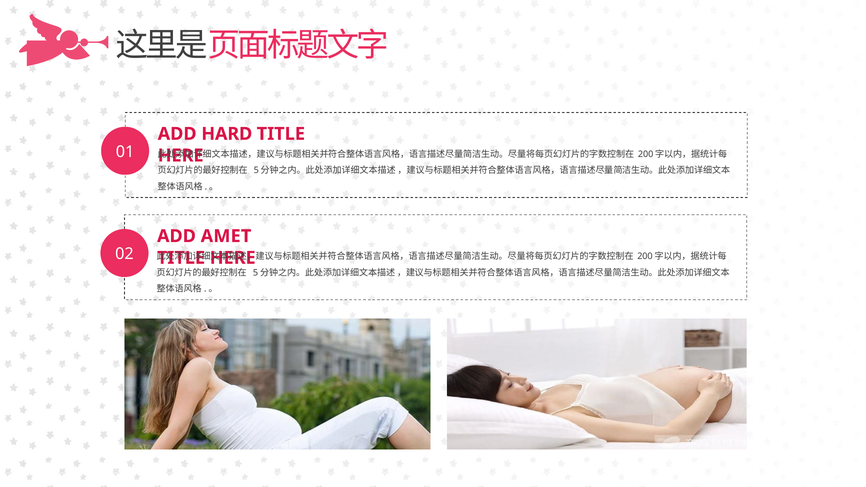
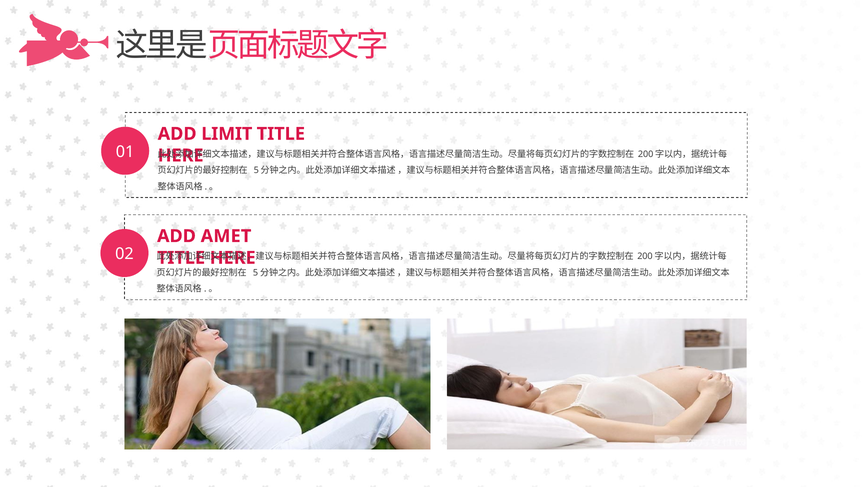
HARD: HARD -> LIMIT (227, 134)
